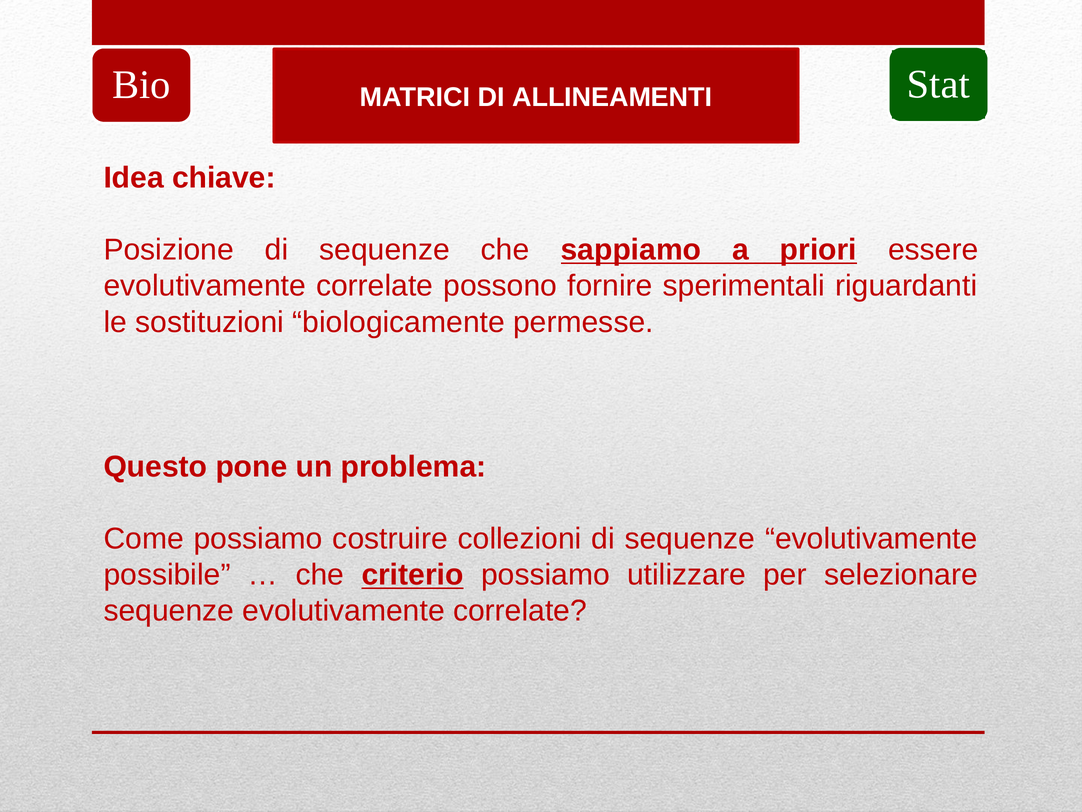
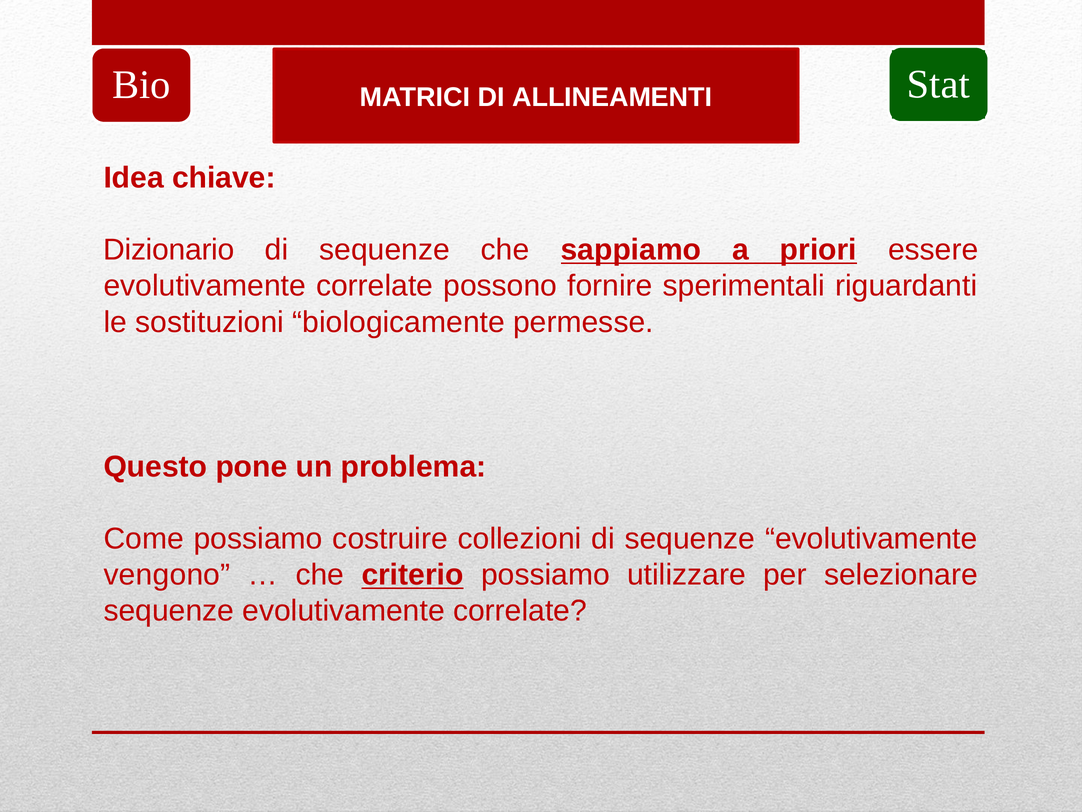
Posizione: Posizione -> Dizionario (169, 250)
possibile: possibile -> vengono (167, 575)
